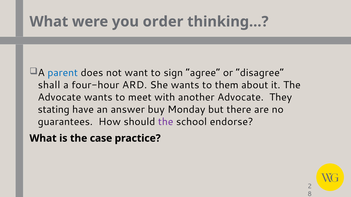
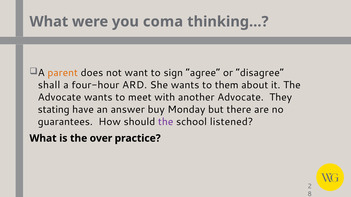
order: order -> coma (163, 22)
parent colour: blue -> orange (63, 73)
endorse: endorse -> listened (231, 122)
case: case -> over (101, 139)
